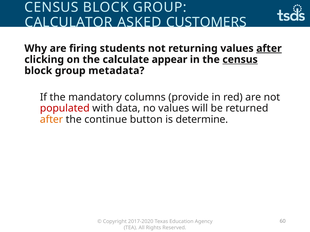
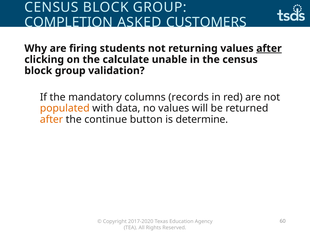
CALCULATOR: CALCULATOR -> COMPLETION (69, 22)
appear: appear -> unable (169, 60)
census underline: present -> none (240, 60)
metadata: metadata -> validation (116, 71)
provide: provide -> records (189, 97)
populated colour: red -> orange (65, 109)
